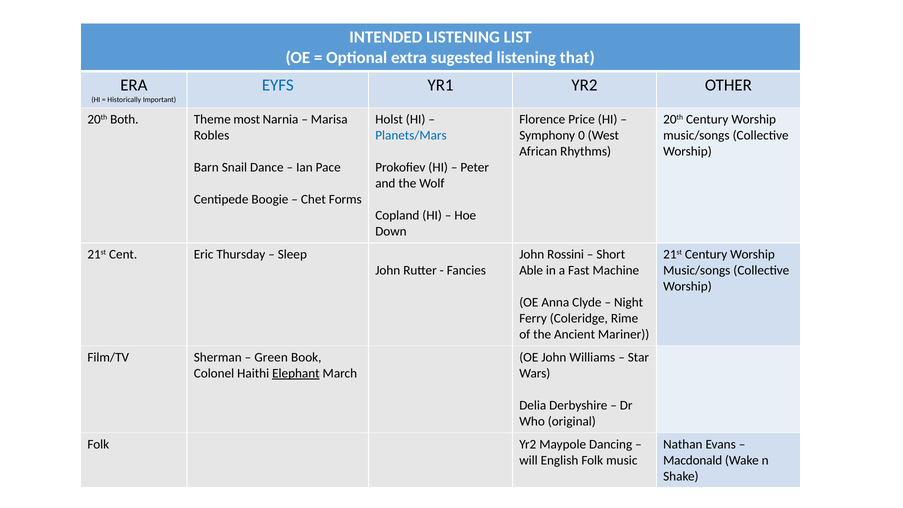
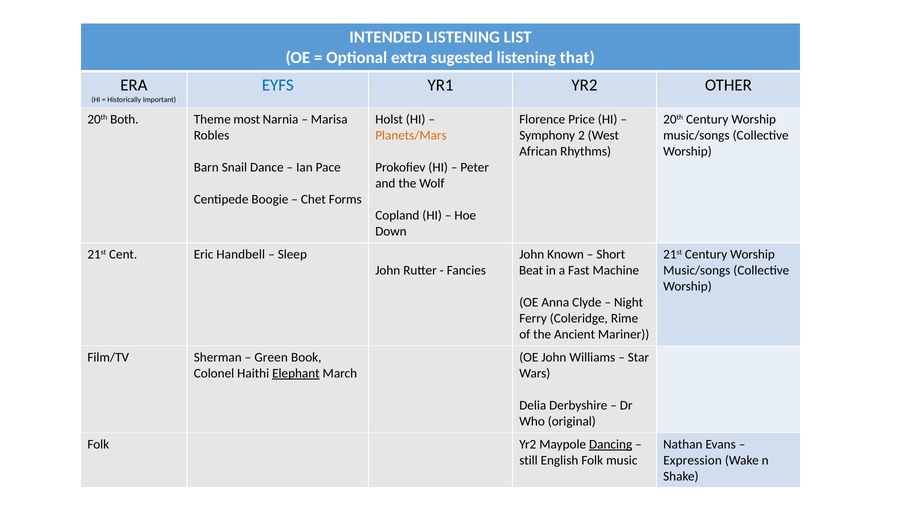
Planets/Mars colour: blue -> orange (411, 135)
0: 0 -> 2 (581, 135)
Thursday: Thursday -> Handbell (241, 254)
Rossini: Rossini -> Known (566, 254)
Able: Able -> Beat (531, 270)
Dancing underline: none -> present (611, 444)
will: will -> still (528, 460)
Macdonald: Macdonald -> Expression (693, 460)
